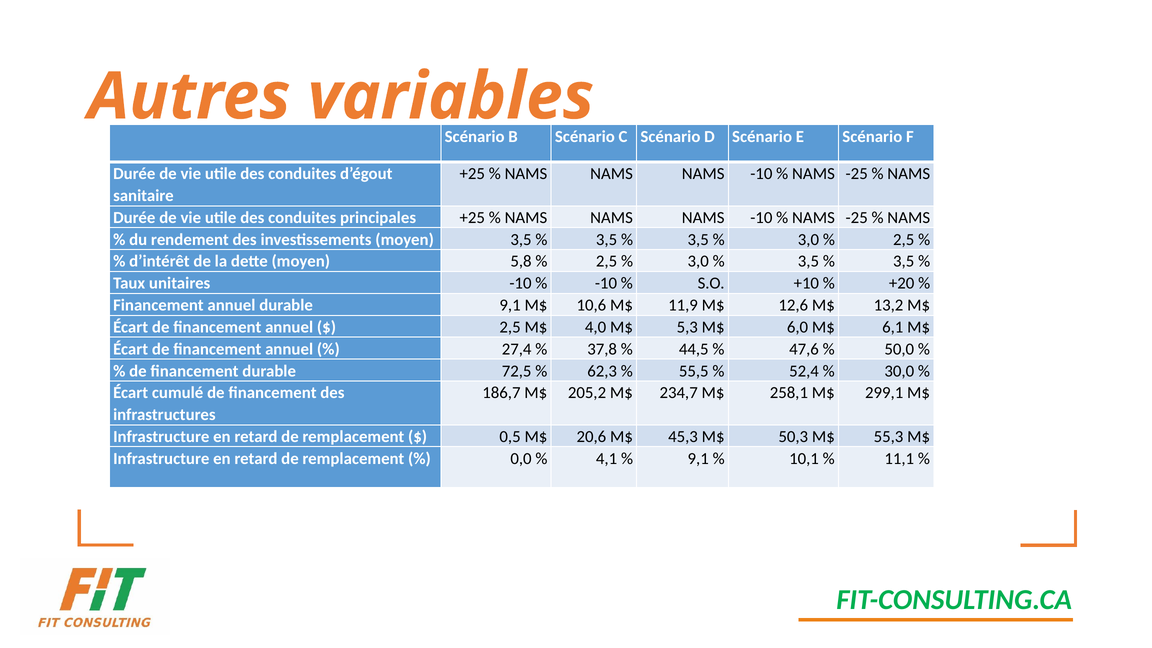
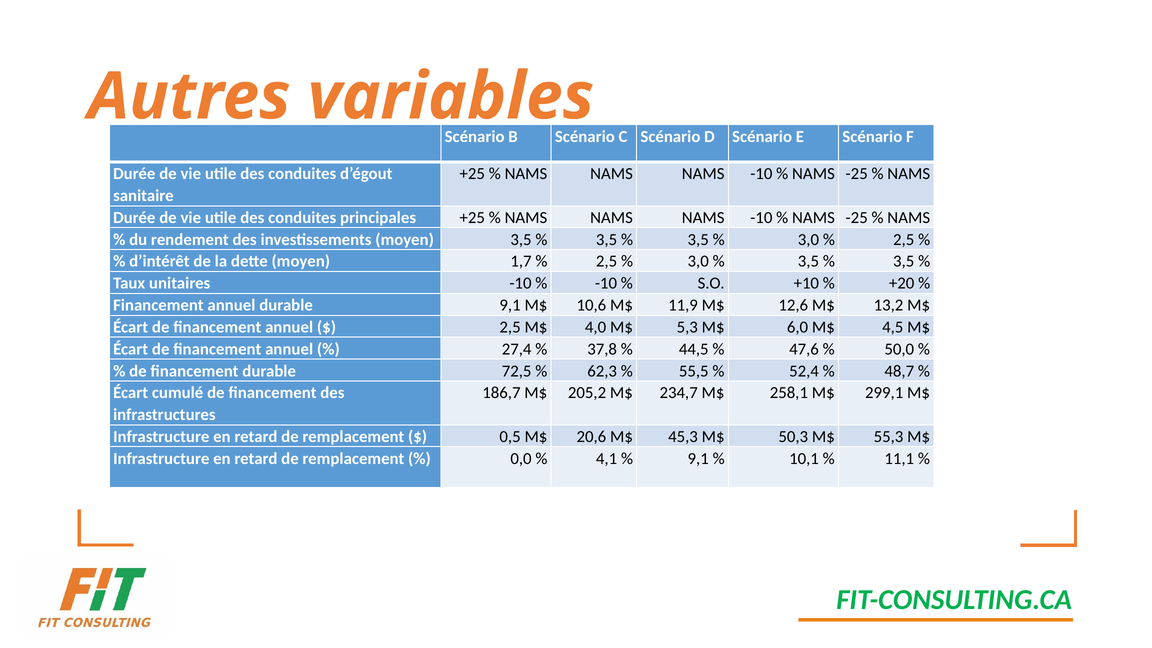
5,8: 5,8 -> 1,7 (521, 261)
6,1: 6,1 -> 4,5 (893, 327)
30,0: 30,0 -> 48,7 (899, 371)
